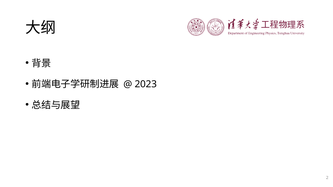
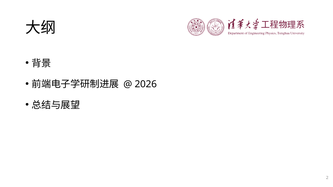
2023: 2023 -> 2026 (146, 84)
